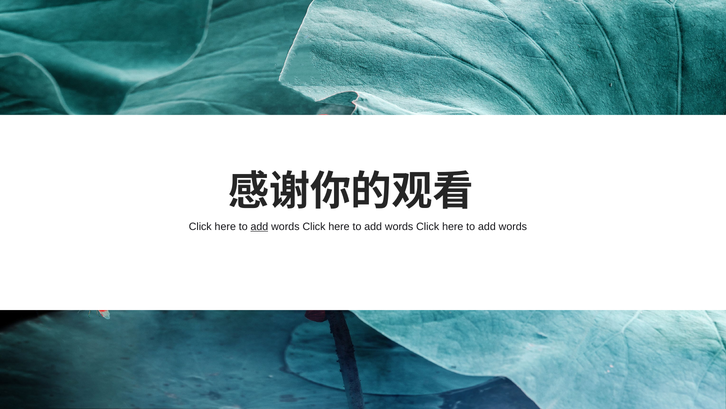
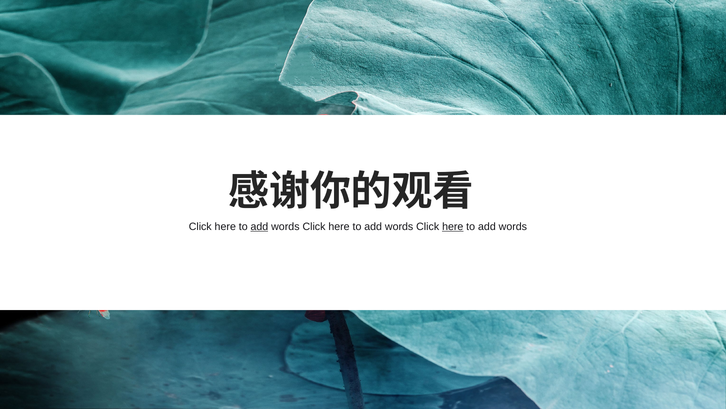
here underline: none -> present (453, 226)
